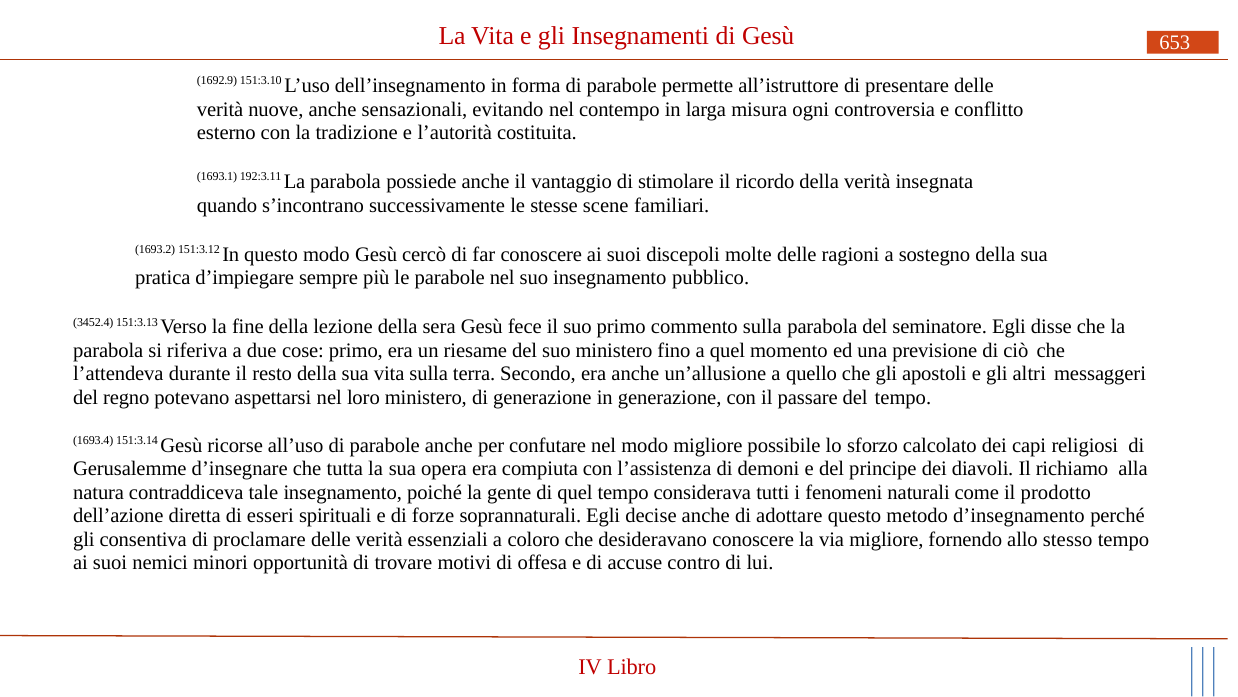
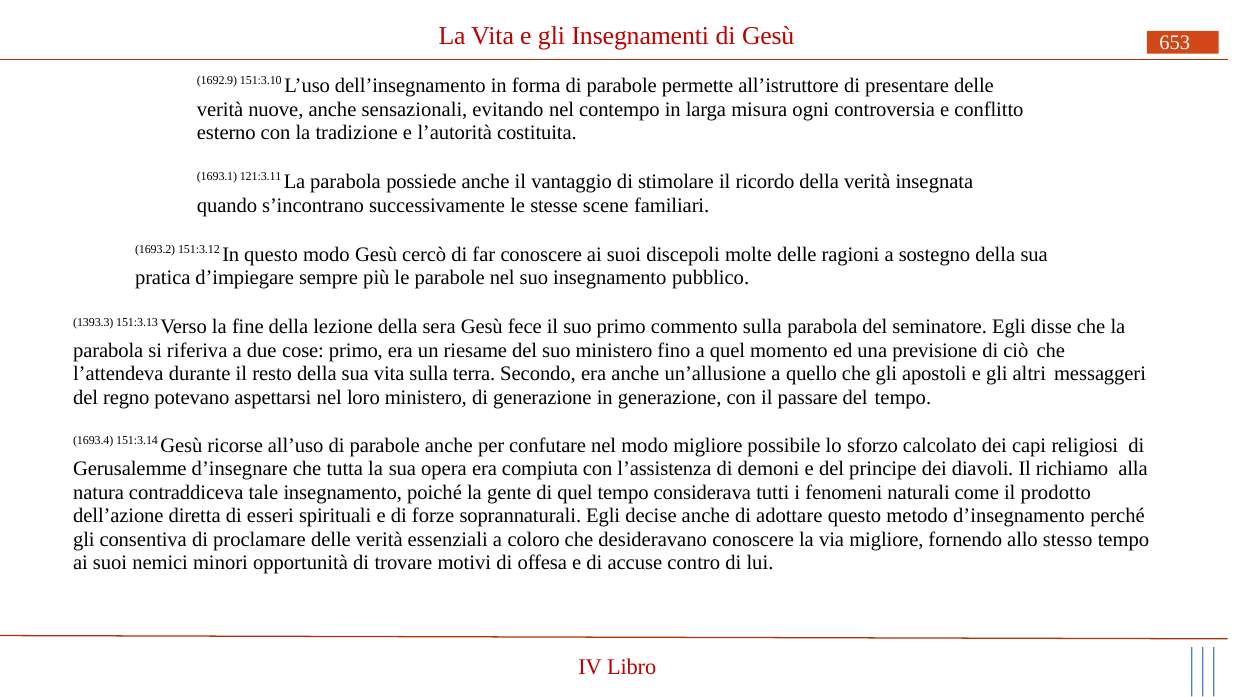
192:3.11: 192:3.11 -> 121:3.11 (261, 177)
3452.4: 3452.4 -> 1393.3 (93, 322)
